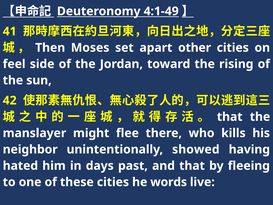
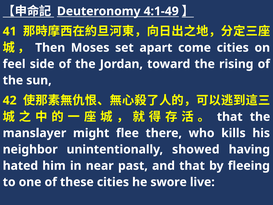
other: other -> come (195, 48)
days: days -> near (100, 166)
words: words -> swore (169, 182)
